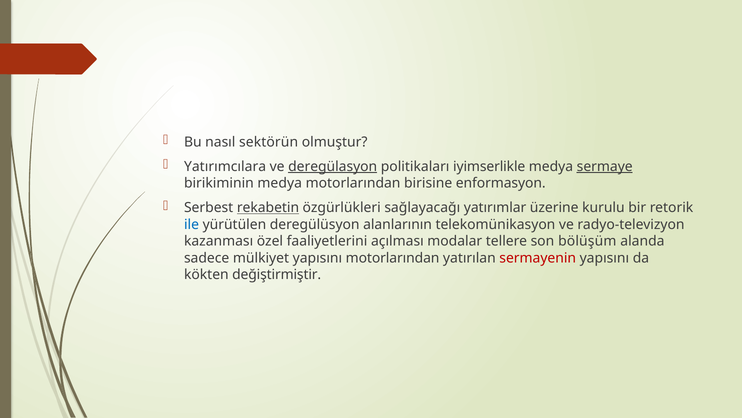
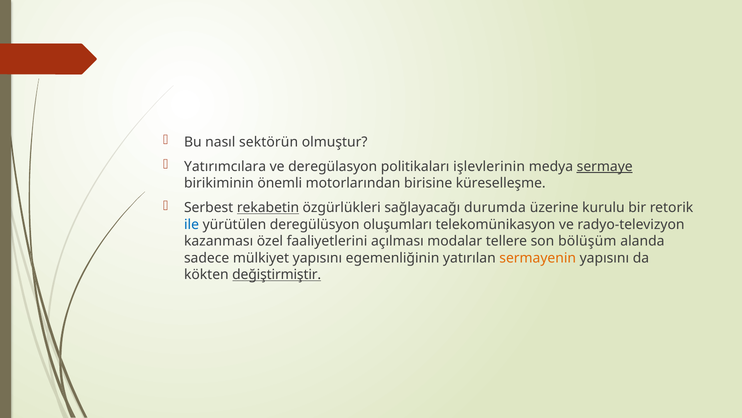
deregülasyon underline: present -> none (333, 166)
iyimserlikle: iyimserlikle -> işlevlerinin (489, 166)
birikiminin medya: medya -> önemli (280, 183)
enformasyon: enformasyon -> küreselleşme (501, 183)
yatırımlar: yatırımlar -> durumda (495, 208)
alanlarının: alanlarının -> oluşumları (398, 224)
yapısını motorlarından: motorlarından -> egemenliğinin (393, 258)
sermayenin colour: red -> orange (538, 258)
değiştirmiştir underline: none -> present (277, 274)
